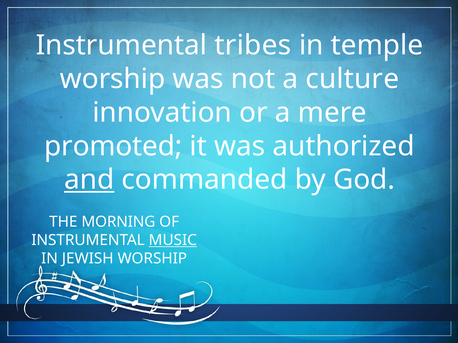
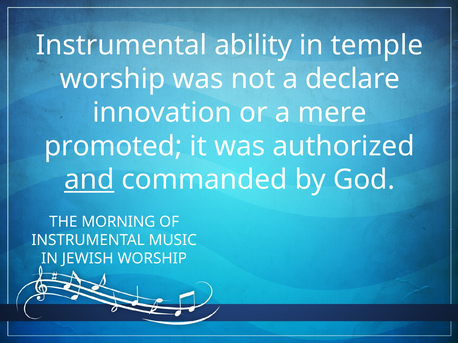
tribes: tribes -> ability (253, 45)
culture: culture -> declare (353, 79)
MUSIC underline: present -> none (173, 240)
